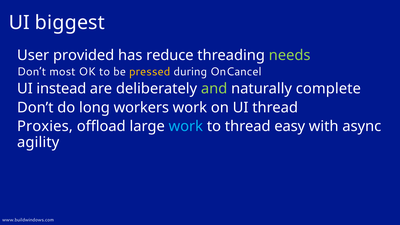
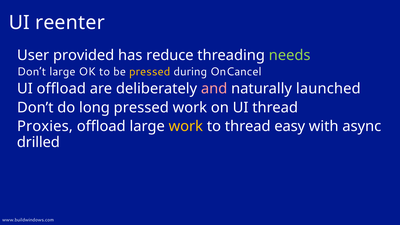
biggest: biggest -> reenter (70, 23)
Don’t most: most -> large (62, 72)
UI instead: instead -> offload (61, 89)
and colour: light green -> pink (214, 89)
complete: complete -> launched (328, 89)
long workers: workers -> pressed (141, 108)
work colour: light blue -> yellow (186, 126)
agility: agility -> drilled (38, 142)
